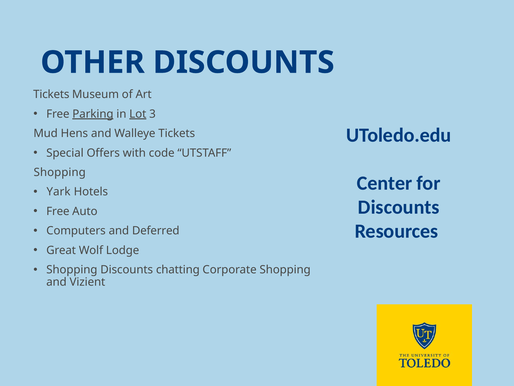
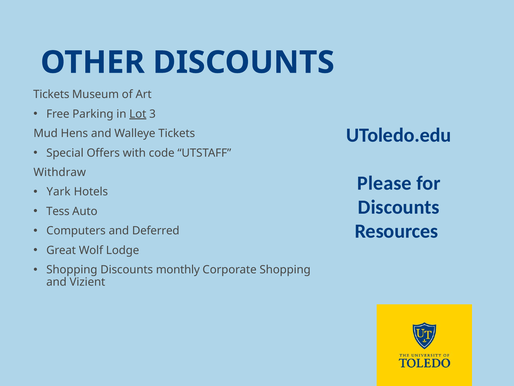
Parking underline: present -> none (93, 114)
Shopping: Shopping -> Withdraw (60, 172)
Center: Center -> Please (384, 183)
Free: Free -> Tess (58, 211)
chatting: chatting -> monthly (178, 270)
